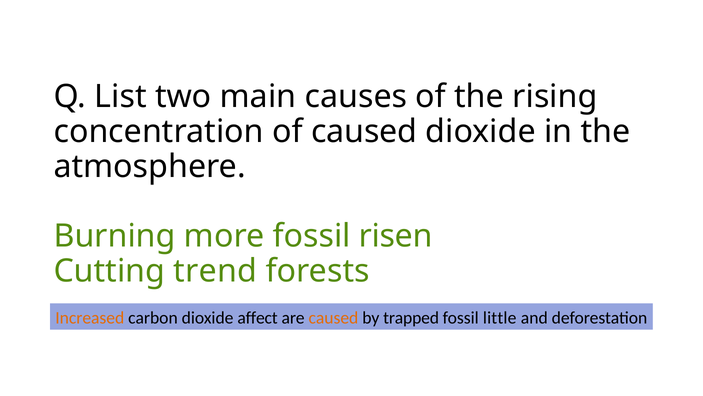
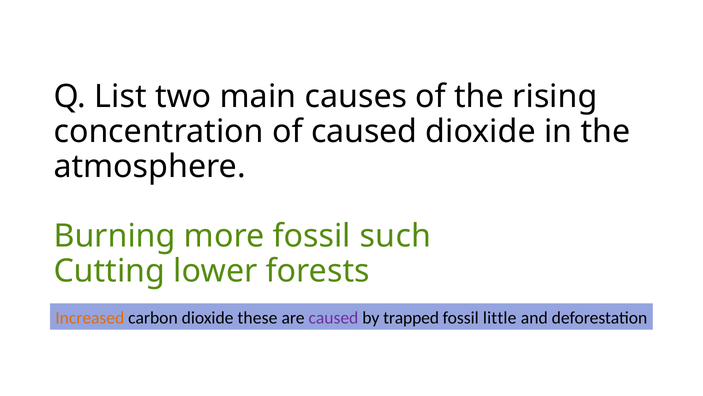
risen: risen -> such (395, 236)
trend: trend -> lower (215, 271)
affect: affect -> these (257, 317)
caused colour: orange -> purple (333, 317)
